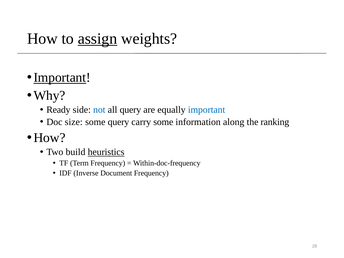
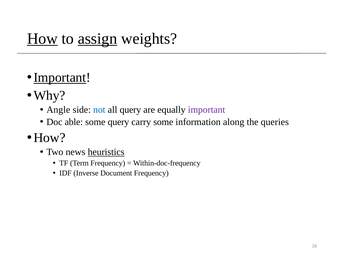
How underline: none -> present (42, 39)
Ready: Ready -> Angle (58, 110)
important colour: blue -> purple (207, 110)
size: size -> able (74, 122)
ranking: ranking -> queries (275, 122)
build: build -> news (76, 152)
